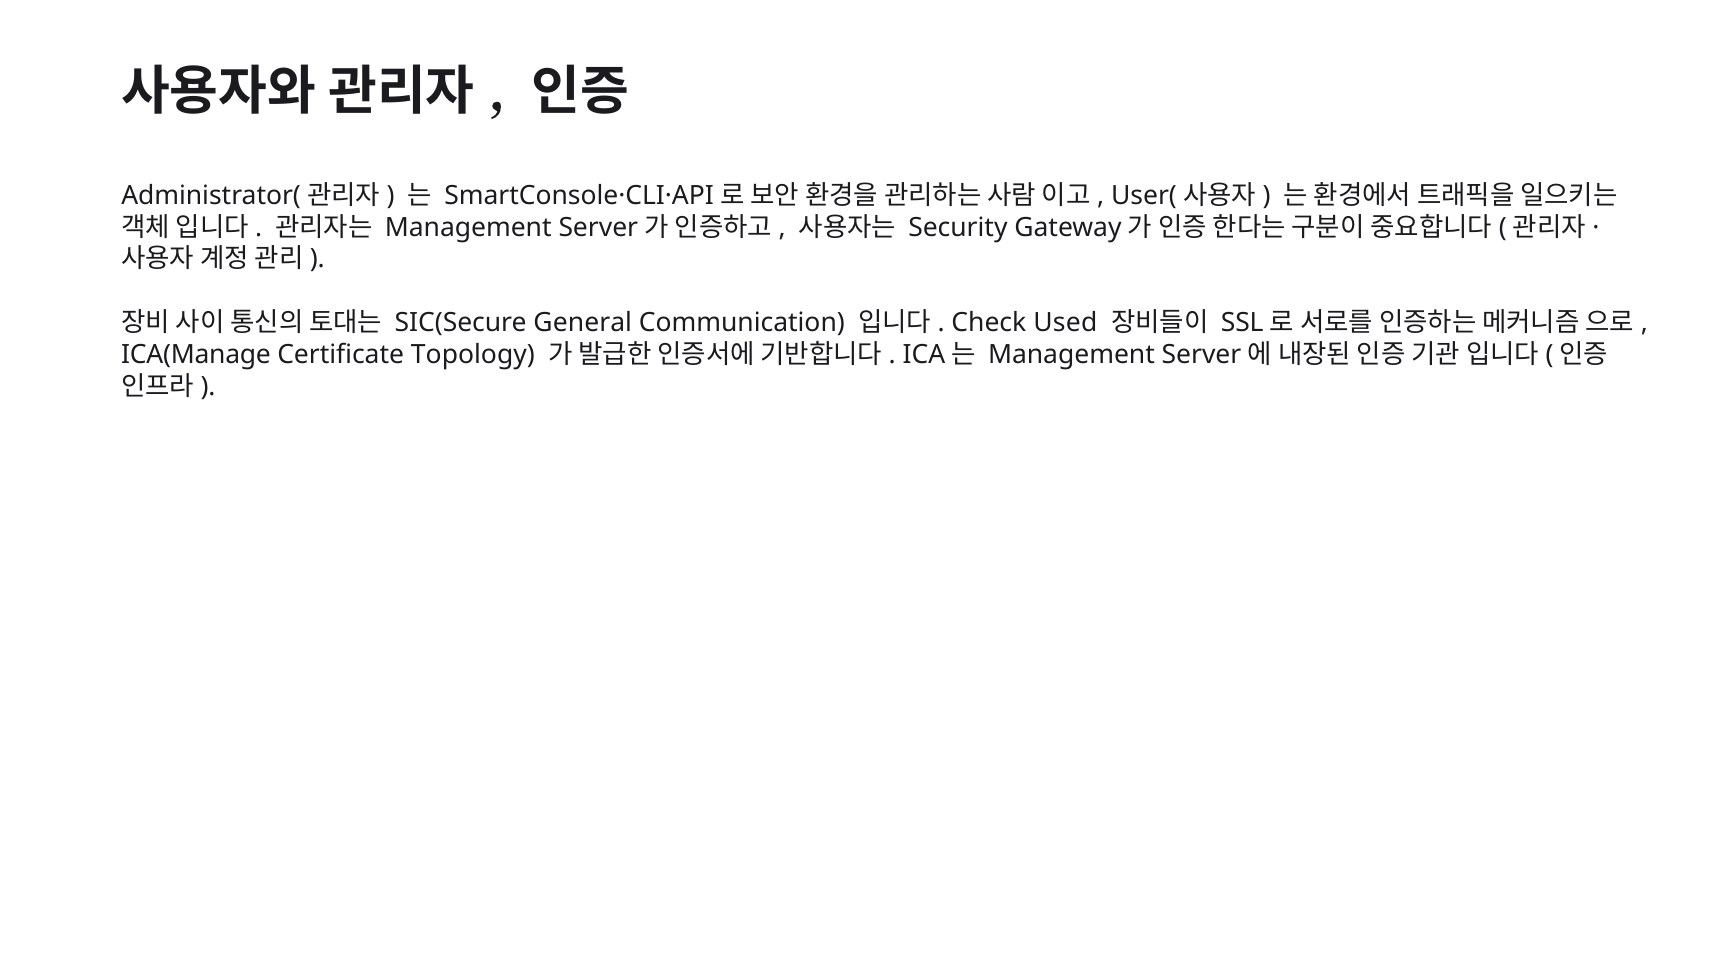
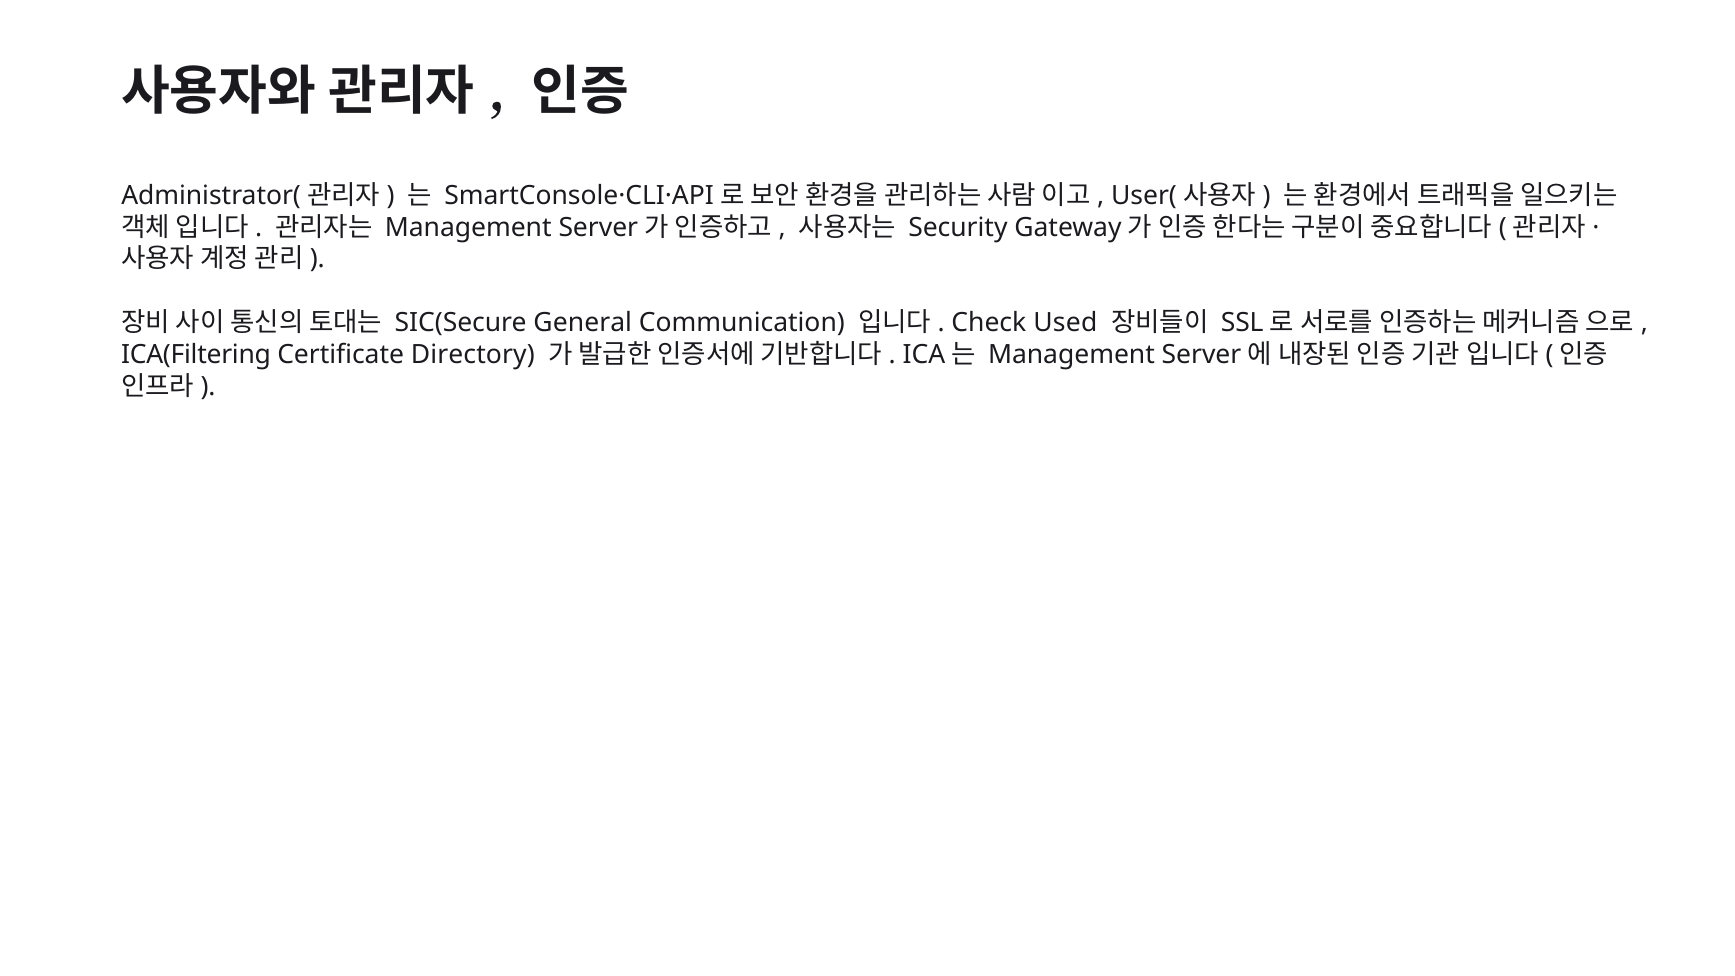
ICA(Manage: ICA(Manage -> ICA(Filtering (196, 355)
Topology: Topology -> Directory (473, 355)
